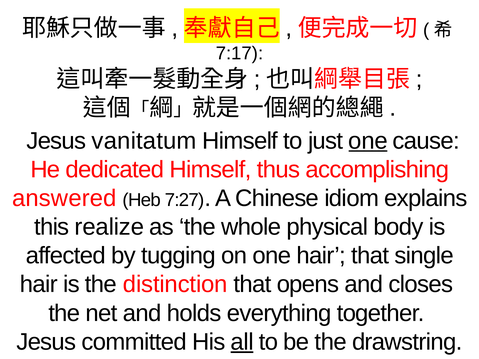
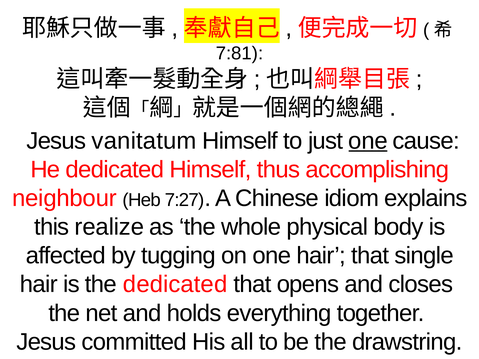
7:17: 7:17 -> 7:81 (240, 54)
answered: answered -> neighbour (64, 198)
the distinction: distinction -> dedicated (175, 285)
all underline: present -> none (242, 342)
